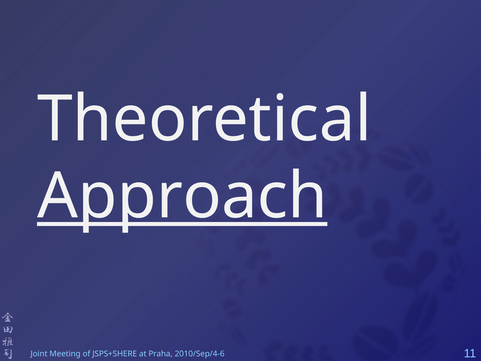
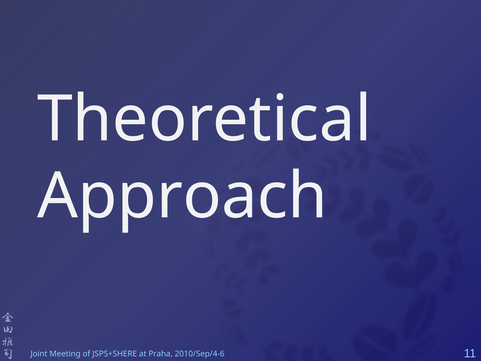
Approach underline: present -> none (182, 196)
